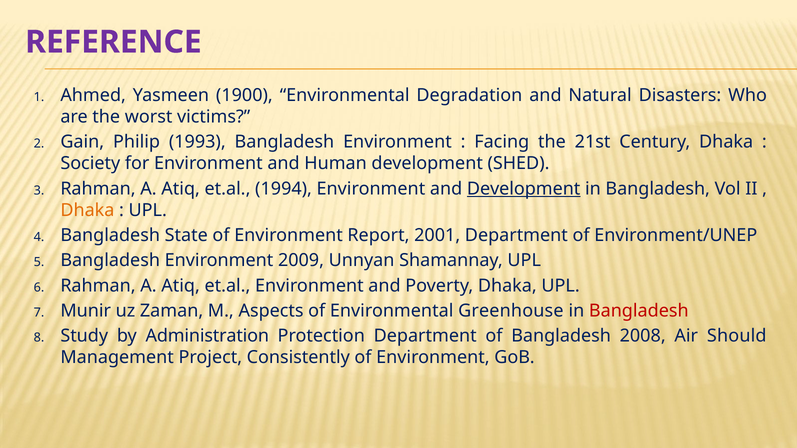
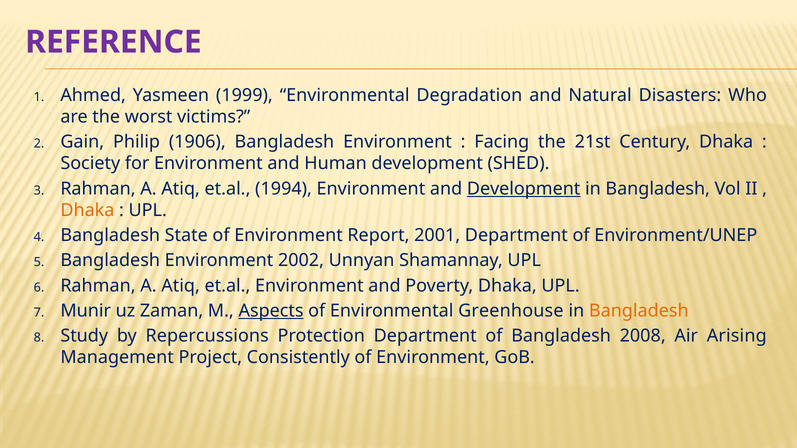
1900: 1900 -> 1999 (244, 95)
1993: 1993 -> 1906 (197, 142)
2009: 2009 -> 2002 (301, 261)
Aspects underline: none -> present (271, 311)
Bangladesh colour: red -> orange (639, 311)
Administration: Administration -> Repercussions (207, 336)
Should: Should -> Arising (737, 336)
